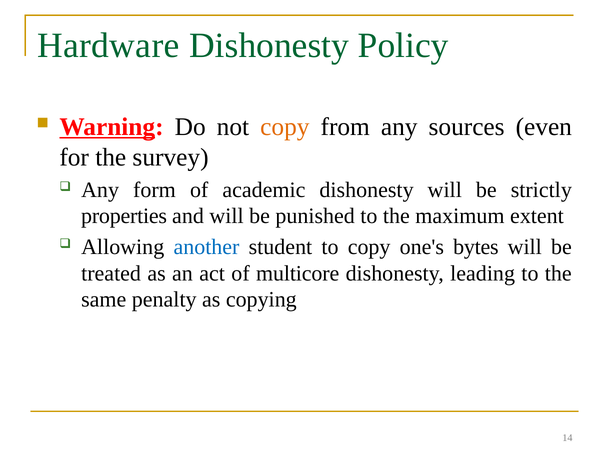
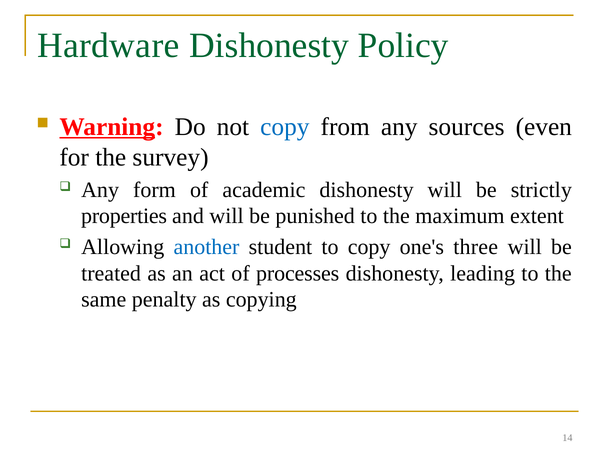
copy colour: orange -> blue (285, 127)
bytes: bytes -> three (476, 247)
multicore: multicore -> processes (298, 273)
